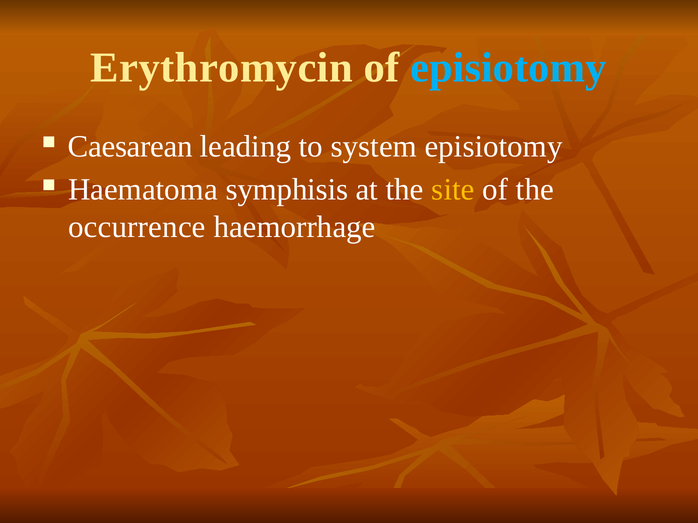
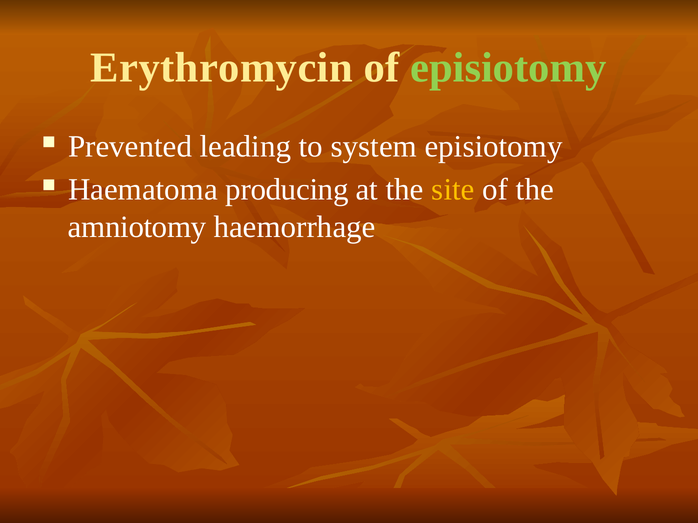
episiotomy colour: light blue -> light green (508, 68)
Caesarean: Caesarean -> Prevented (130, 146)
symphisis: symphisis -> producing (287, 190)
occurrence: occurrence -> amniotomy (137, 227)
